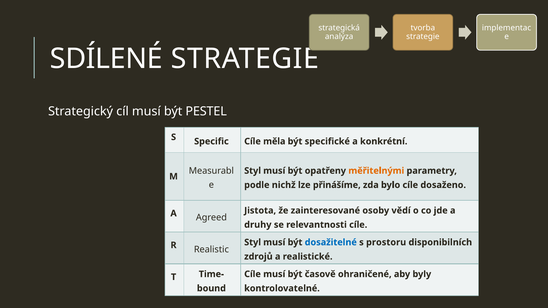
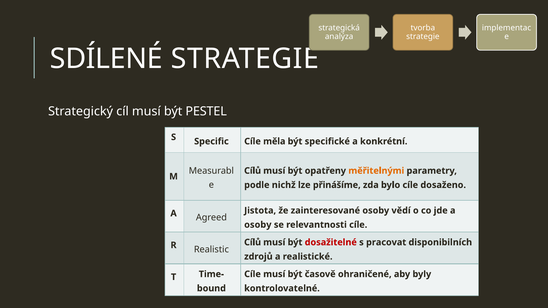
Styl: Styl -> Cílů (253, 171)
druhy: druhy -> osoby (258, 225)
Styl: Styl -> Cílů (253, 242)
dosažitelné colour: blue -> red (331, 242)
prostoru: prostoru -> pracovat (386, 242)
